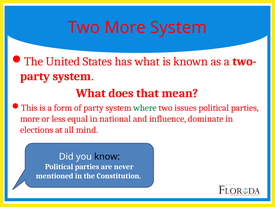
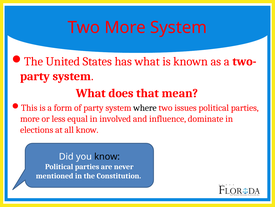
where colour: green -> black (145, 107)
national: national -> involved (115, 118)
all mind: mind -> know (87, 129)
